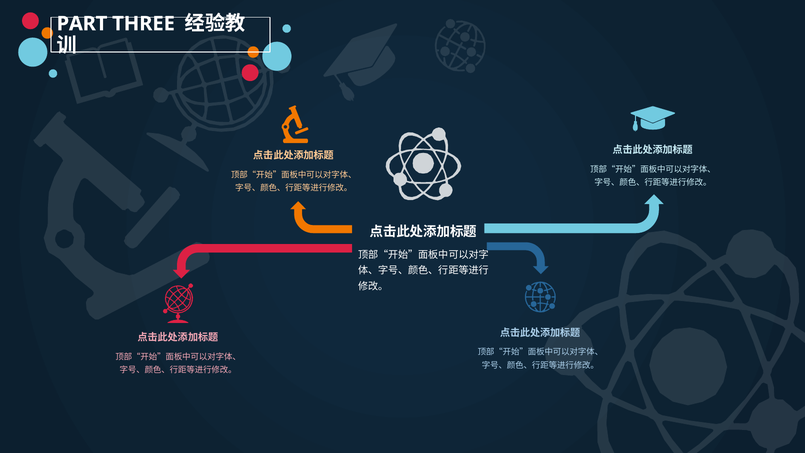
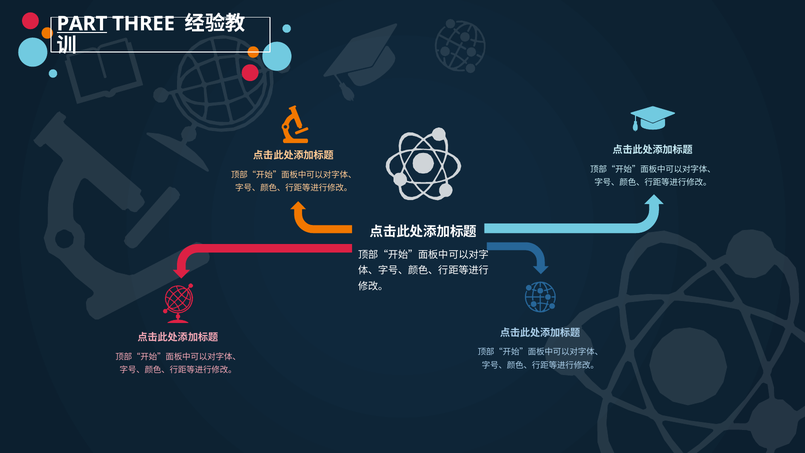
PART underline: none -> present (82, 24)
